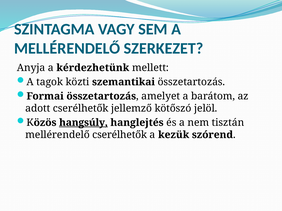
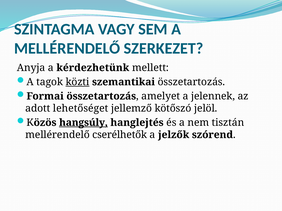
közti underline: none -> present (78, 82)
barátom: barátom -> jelennek (213, 96)
adott cserélhetők: cserélhetők -> lehetőséget (81, 109)
kezük: kezük -> jelzők (174, 135)
